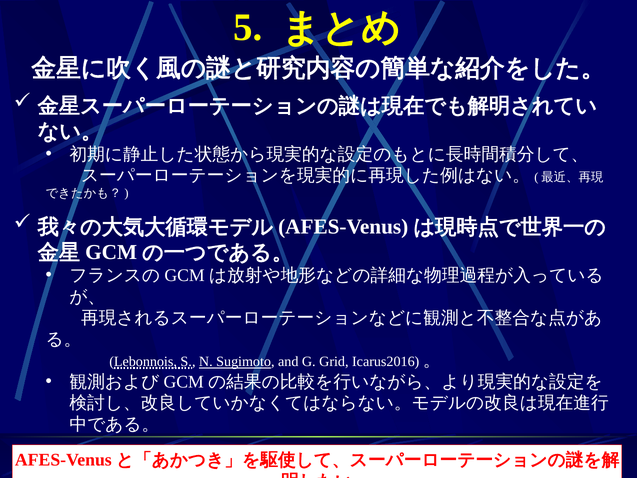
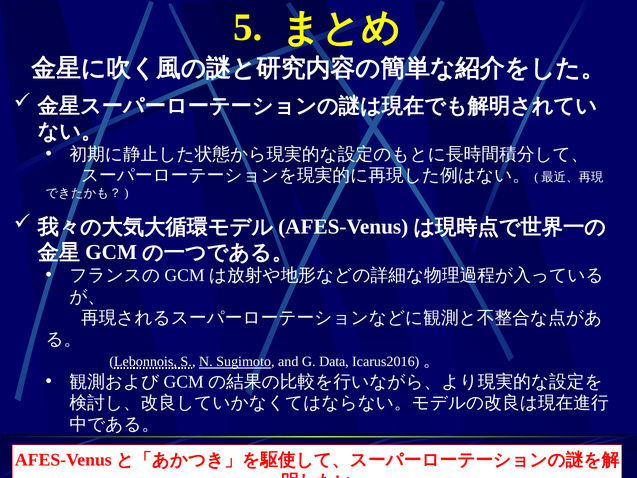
Grid: Grid -> Data (334, 362)
